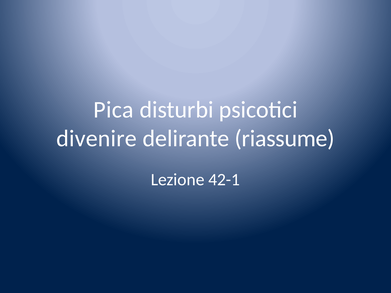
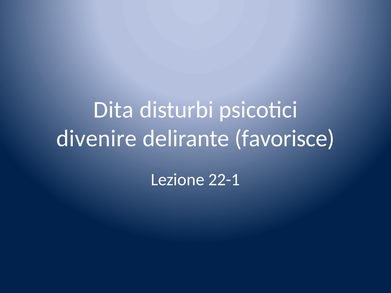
Pica: Pica -> Dita (114, 110)
riassume: riassume -> favorisce (285, 139)
42-1: 42-1 -> 22-1 (224, 180)
